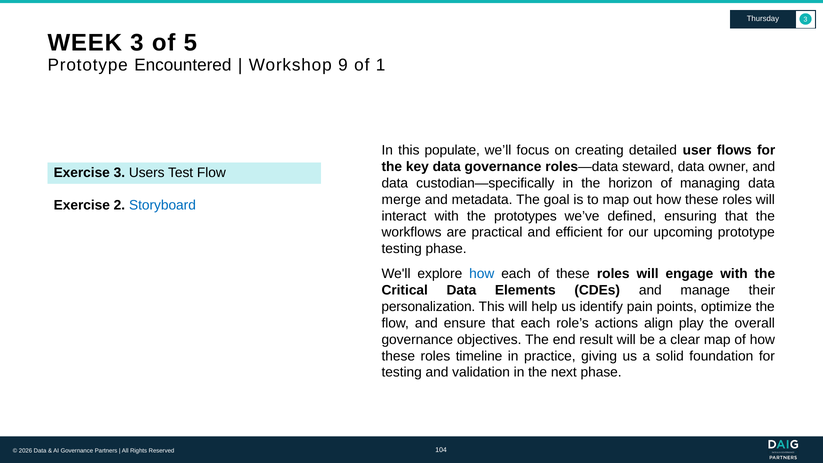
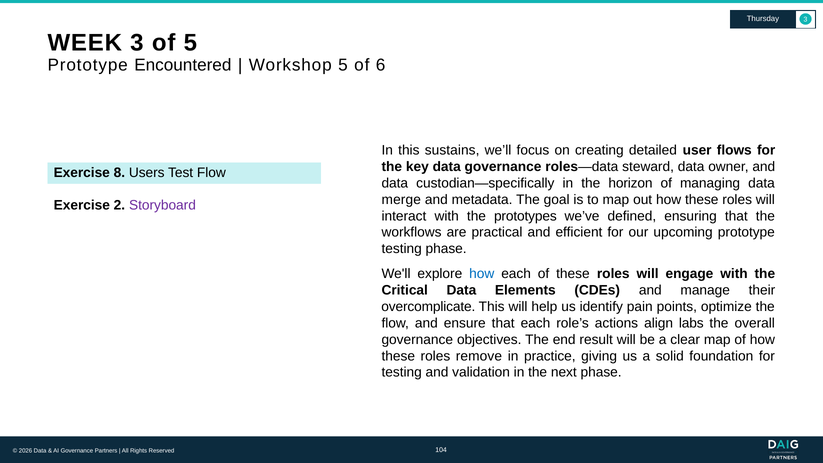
Workshop 9: 9 -> 5 (343, 65)
1: 1 -> 6 (381, 65)
populate: populate -> sustains (452, 150)
Exercise 3: 3 -> 8 (119, 173)
Storyboard colour: blue -> purple (162, 205)
personalization: personalization -> overcomplicate (428, 307)
play: play -> labs (691, 323)
timeline: timeline -> remove (479, 356)
